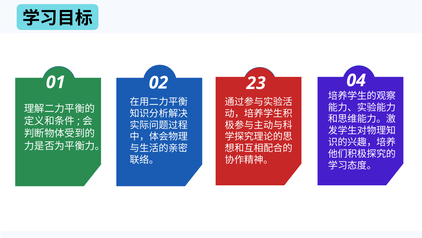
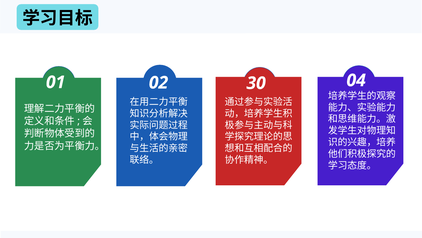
23: 23 -> 30 (256, 83)
